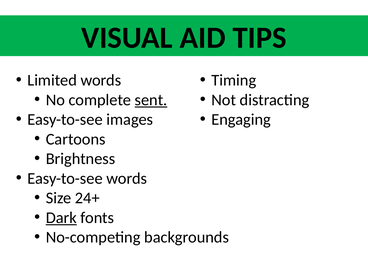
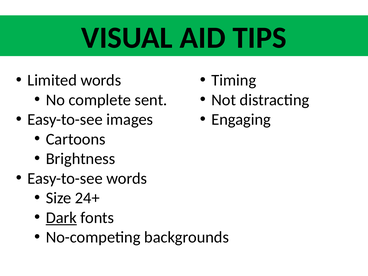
sent underline: present -> none (151, 100)
